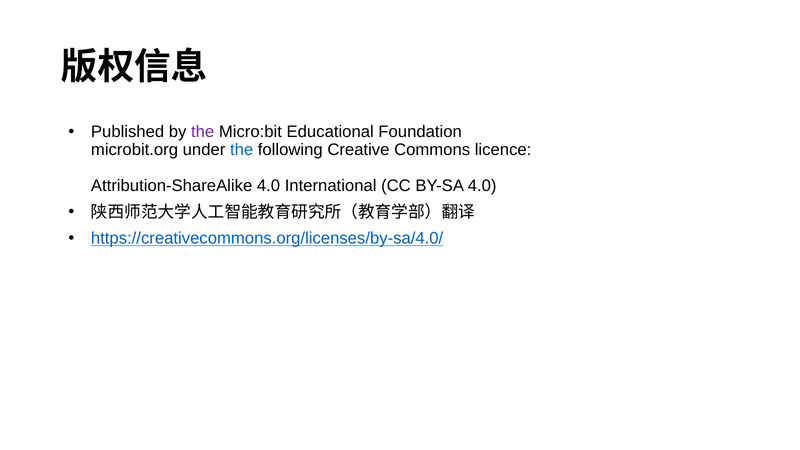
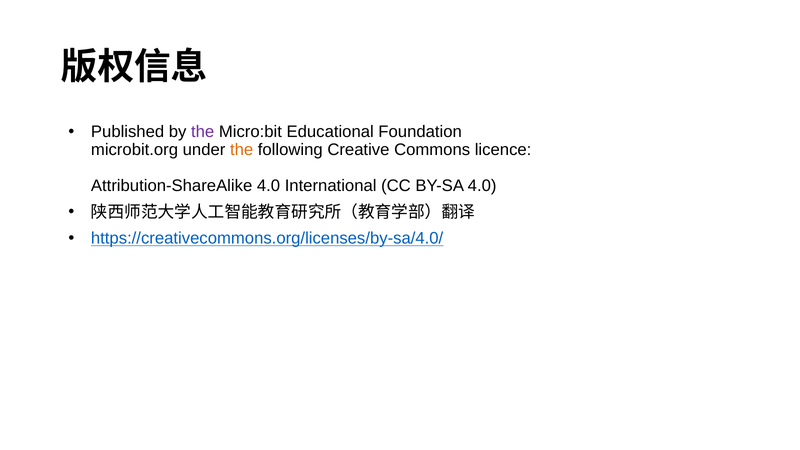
the colour: blue -> orange (242, 150)
